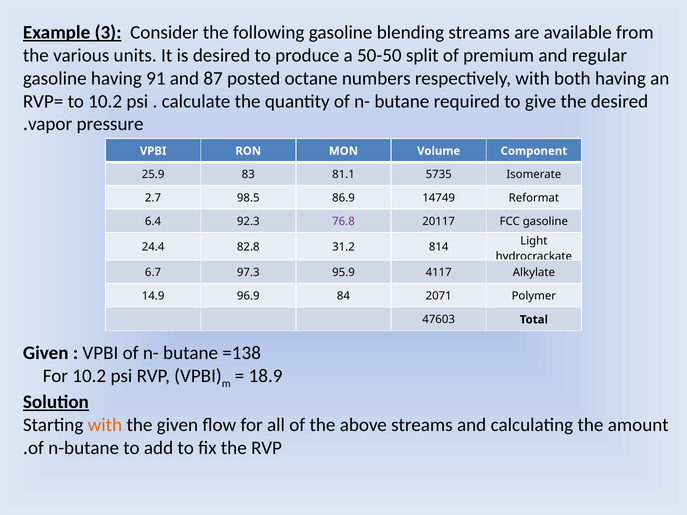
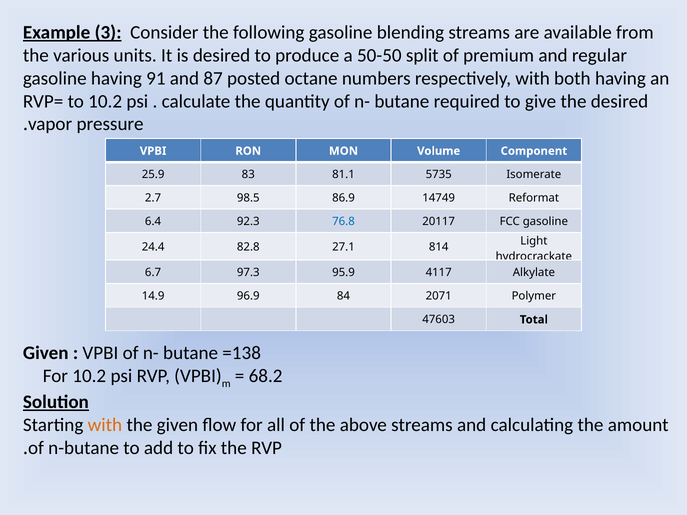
76.8 colour: purple -> blue (344, 222)
31.2: 31.2 -> 27.1 (344, 247)
18.9: 18.9 -> 68.2 (266, 376)
